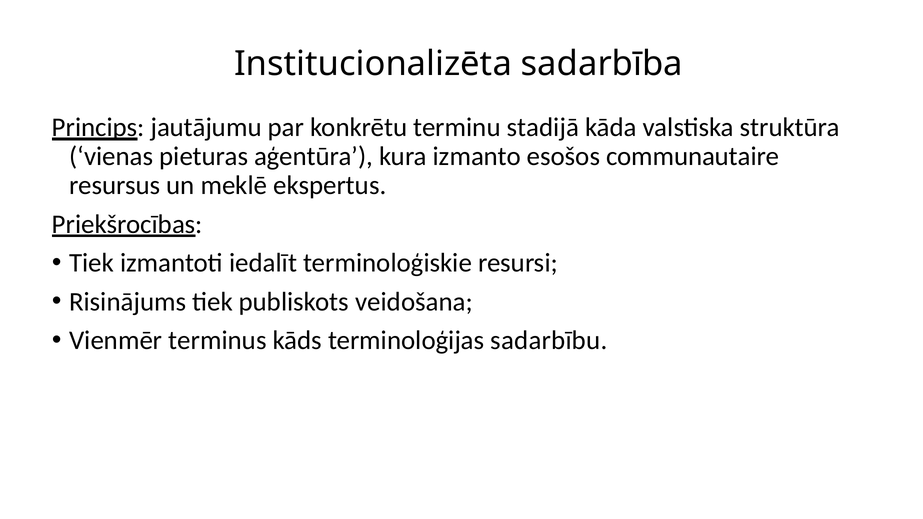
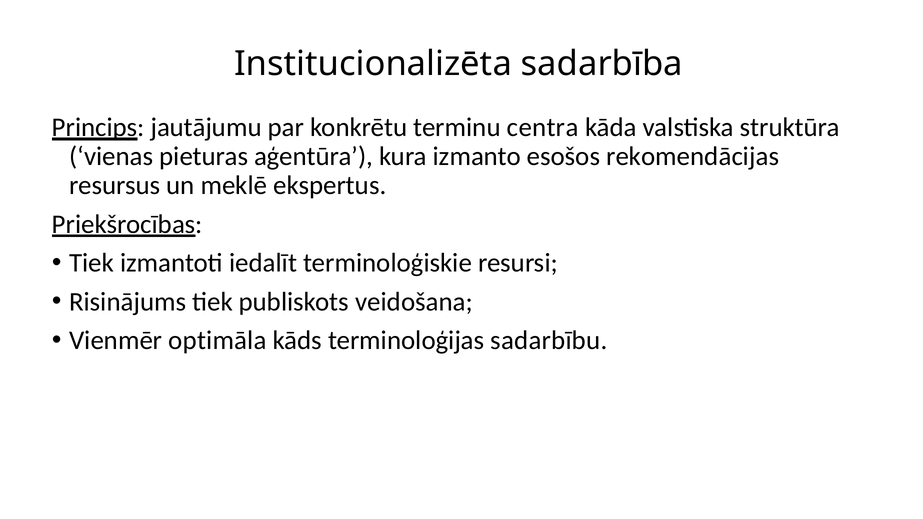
stadijā: stadijā -> centra (543, 127)
communautaire: communautaire -> rekomendācijas (693, 157)
terminus: terminus -> optimāla (217, 340)
